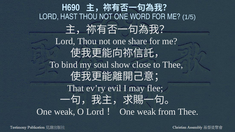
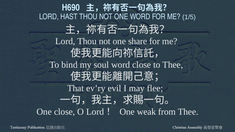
soul show: show -> word (121, 65)
weak: weak -> close (65, 112)
